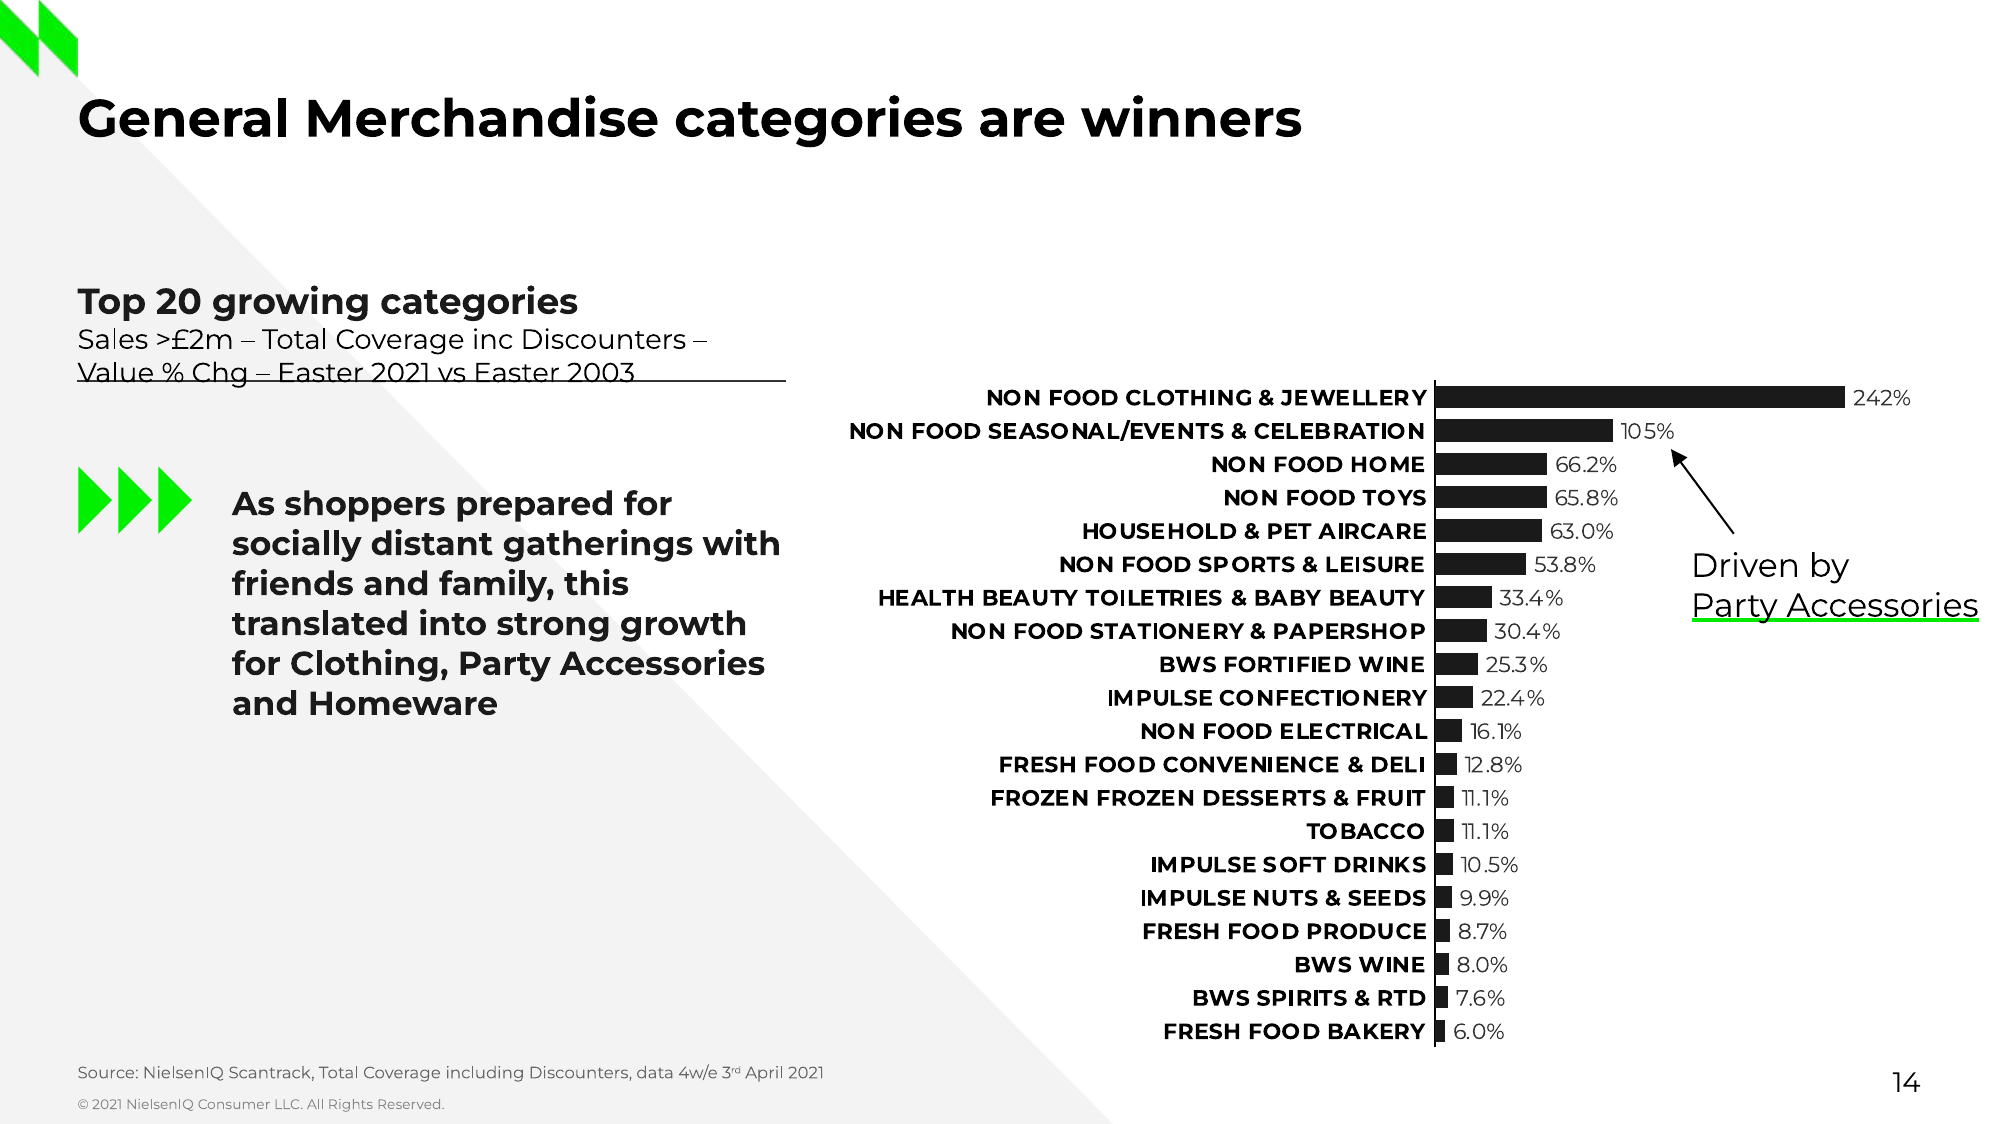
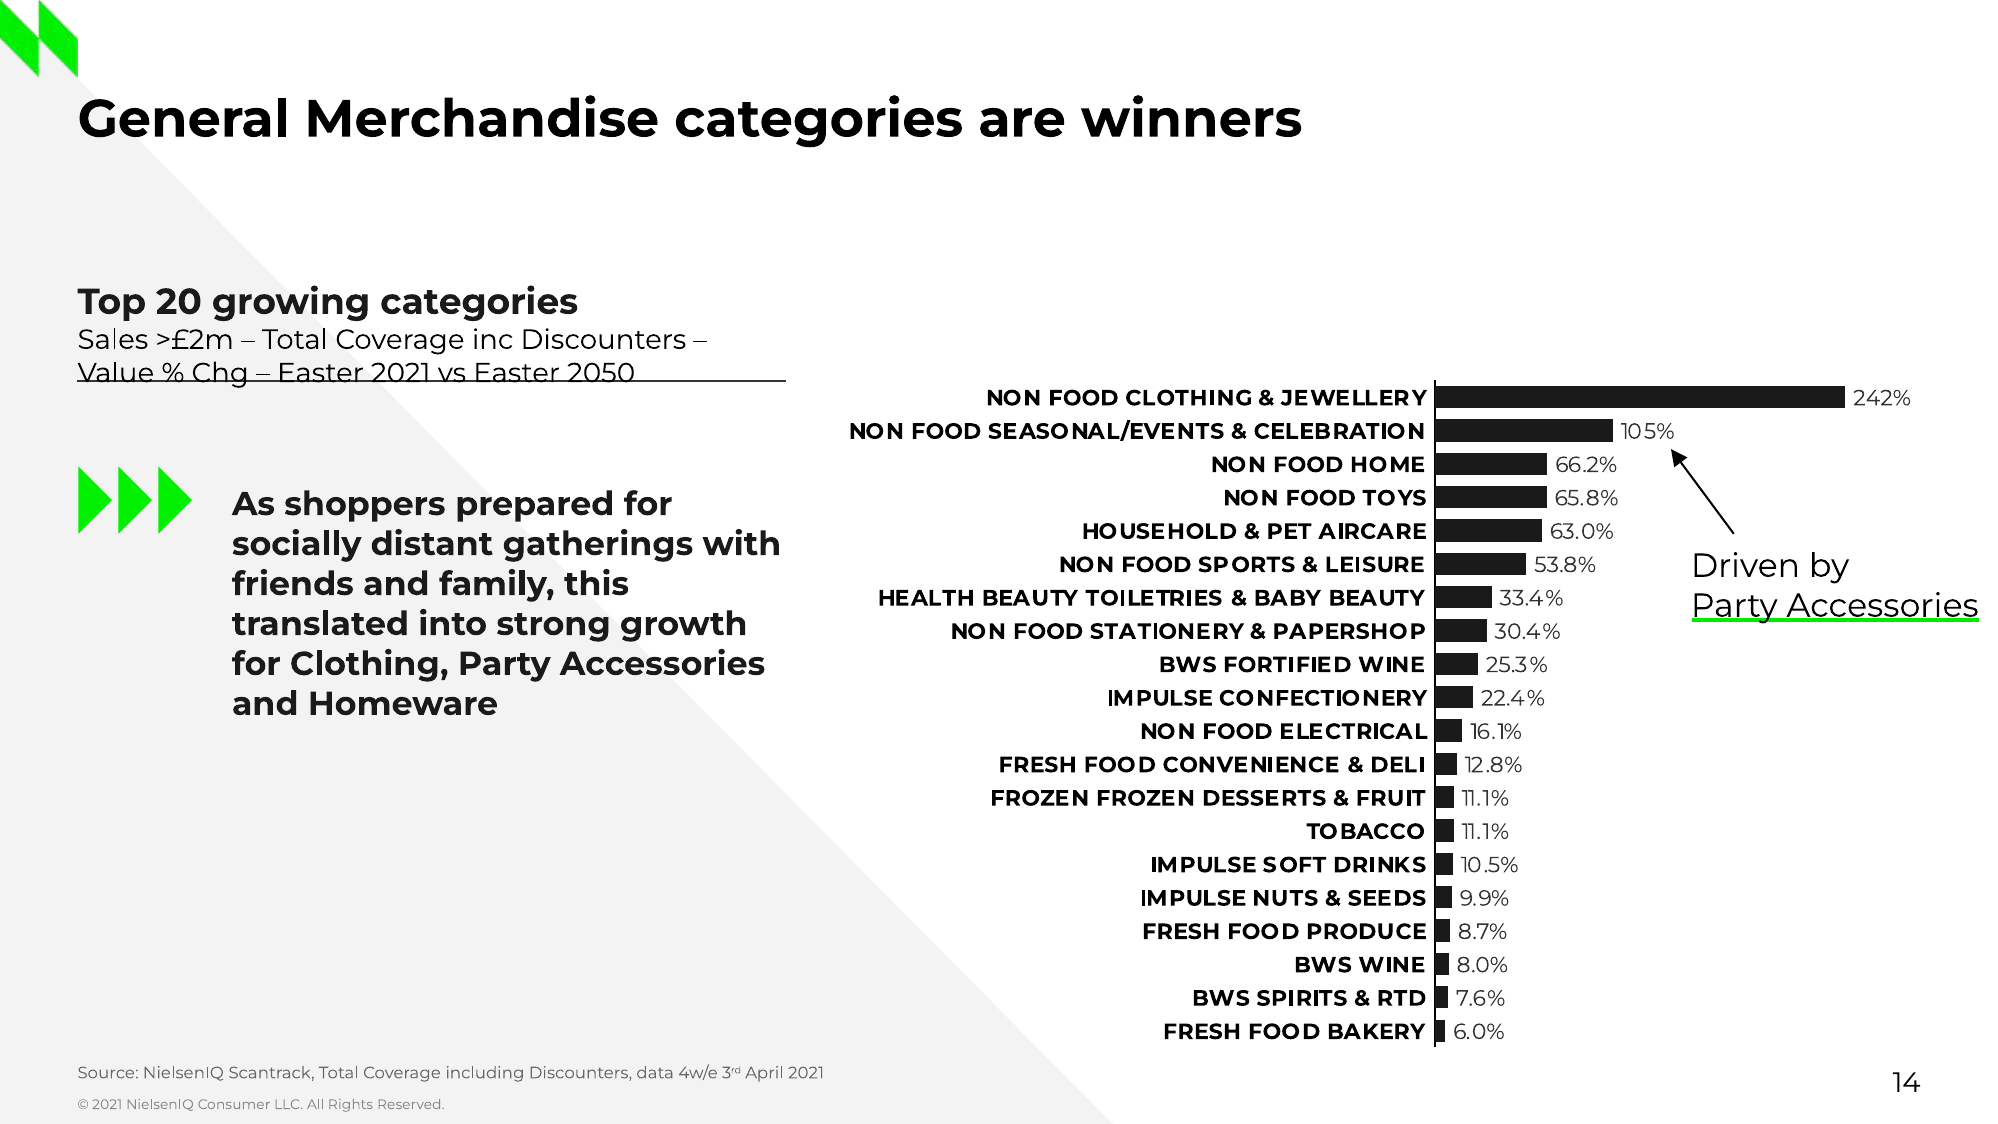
2003: 2003 -> 2050 (601, 373)
